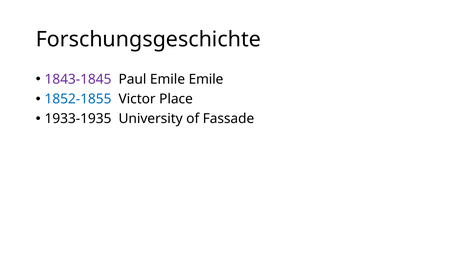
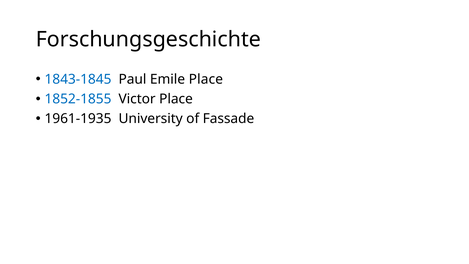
1843-1845 colour: purple -> blue (78, 79)
Emile Emile: Emile -> Place (206, 79)
1933-1935: 1933-1935 -> 1961-1935 (78, 119)
